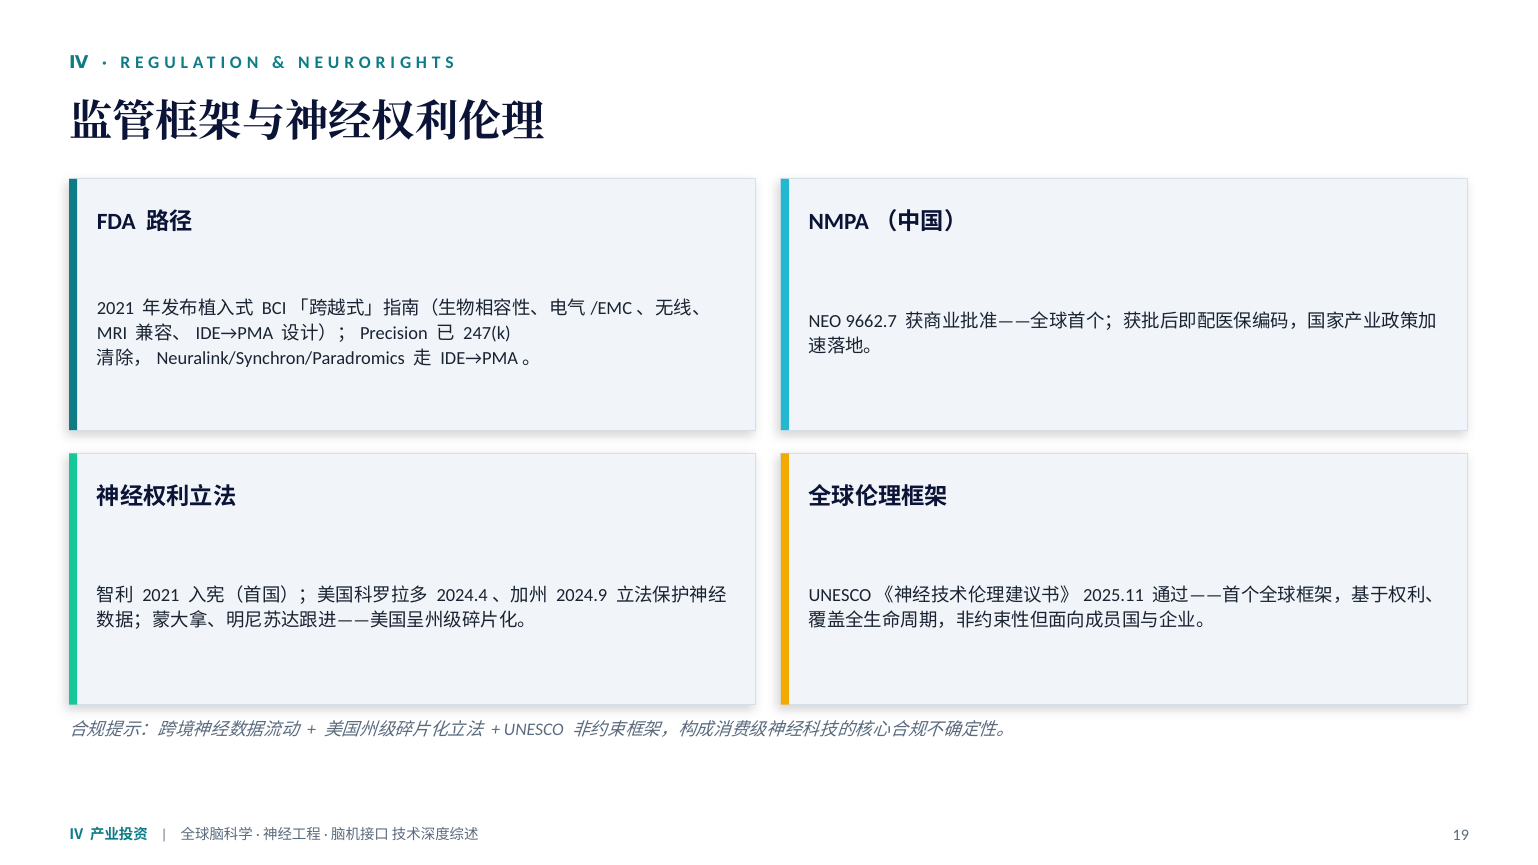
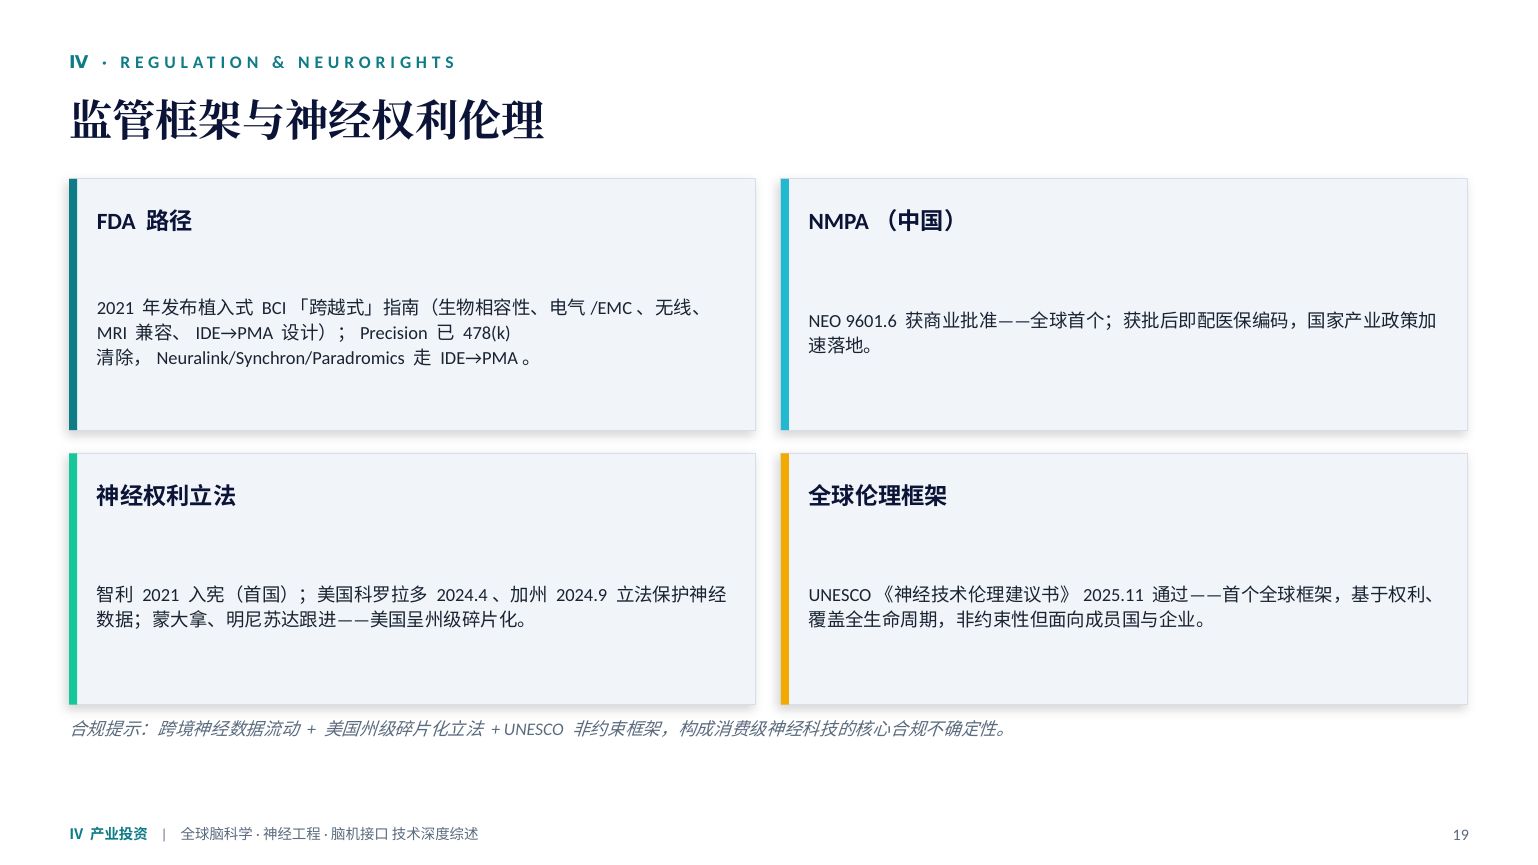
9662.7: 9662.7 -> 9601.6 (871, 321)
247(k: 247(k -> 478(k (487, 334)
